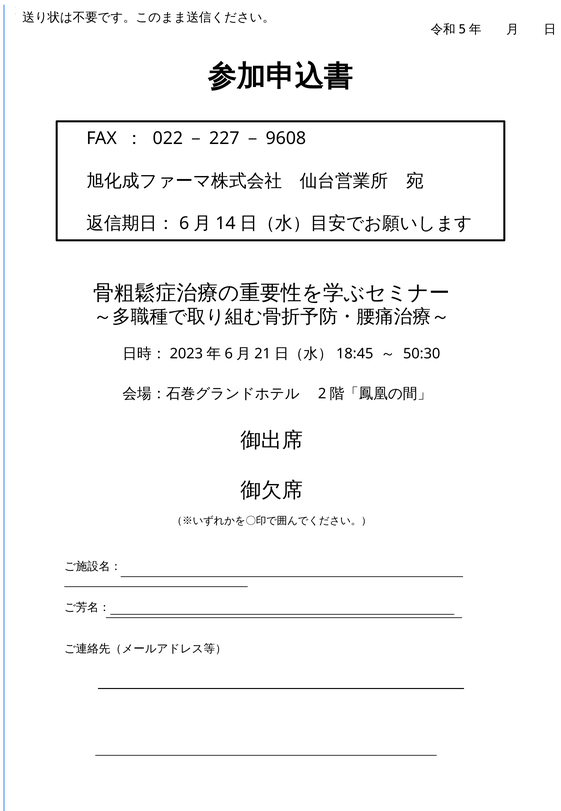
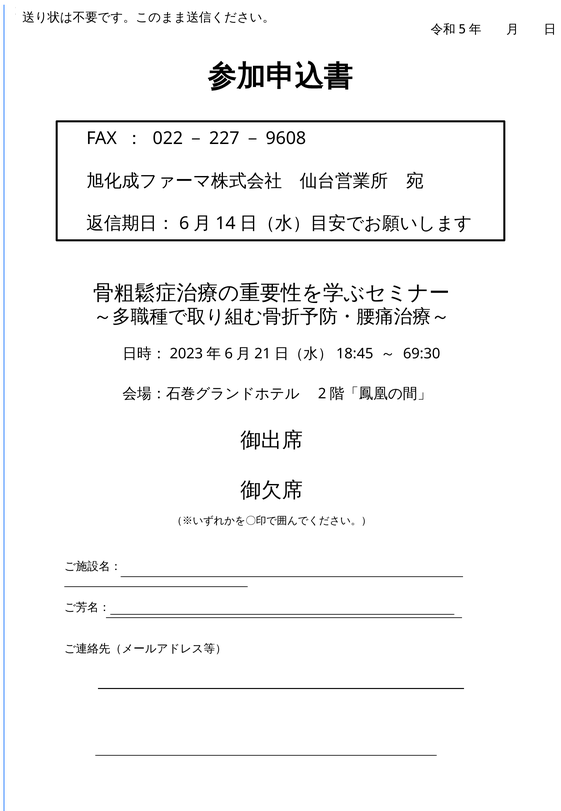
50:30: 50:30 -> 69:30 (422, 353)
